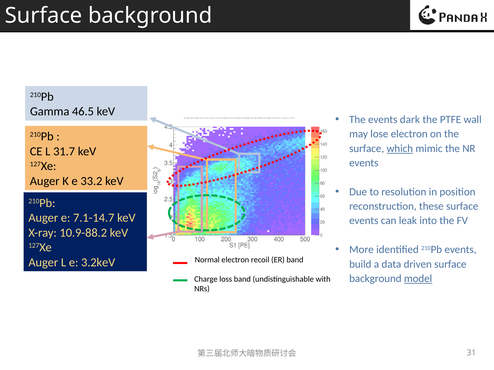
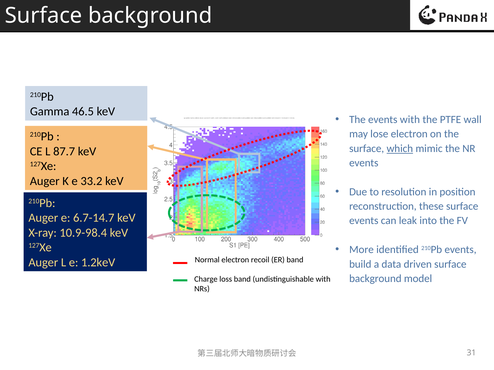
events dark: dark -> with (410, 120)
31.7: 31.7 -> 87.7 (64, 152)
7.1-14.7: 7.1-14.7 -> 6.7-14.7 (94, 218)
10.9-88.2: 10.9-88.2 -> 10.9-98.4 (83, 233)
3.2keV: 3.2keV -> 1.2keV (98, 263)
model underline: present -> none (418, 279)
